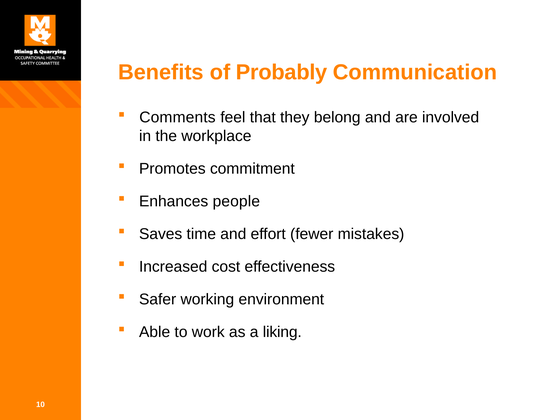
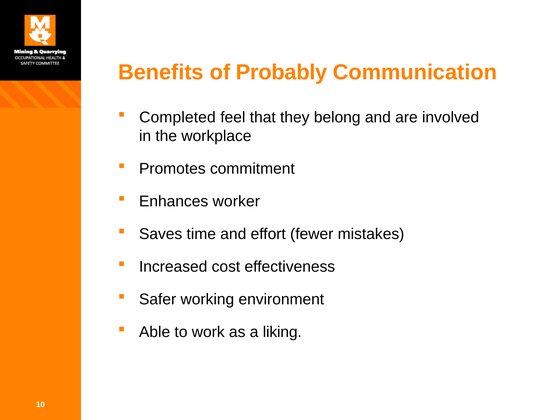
Comments: Comments -> Completed (177, 117)
people: people -> worker (236, 201)
